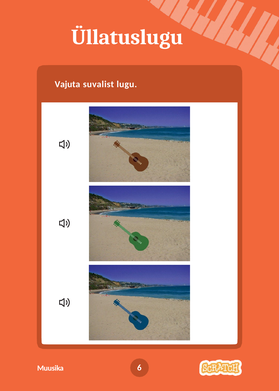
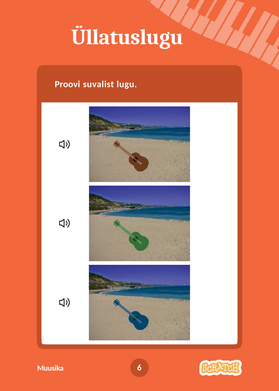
Vajuta: Vajuta -> Proovi (67, 84)
